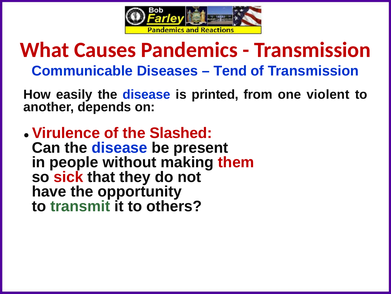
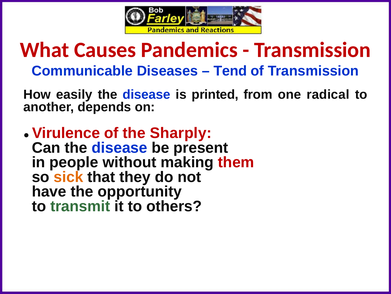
violent: violent -> radical (328, 94)
Slashed: Slashed -> Sharply (181, 133)
sick colour: red -> orange (68, 177)
